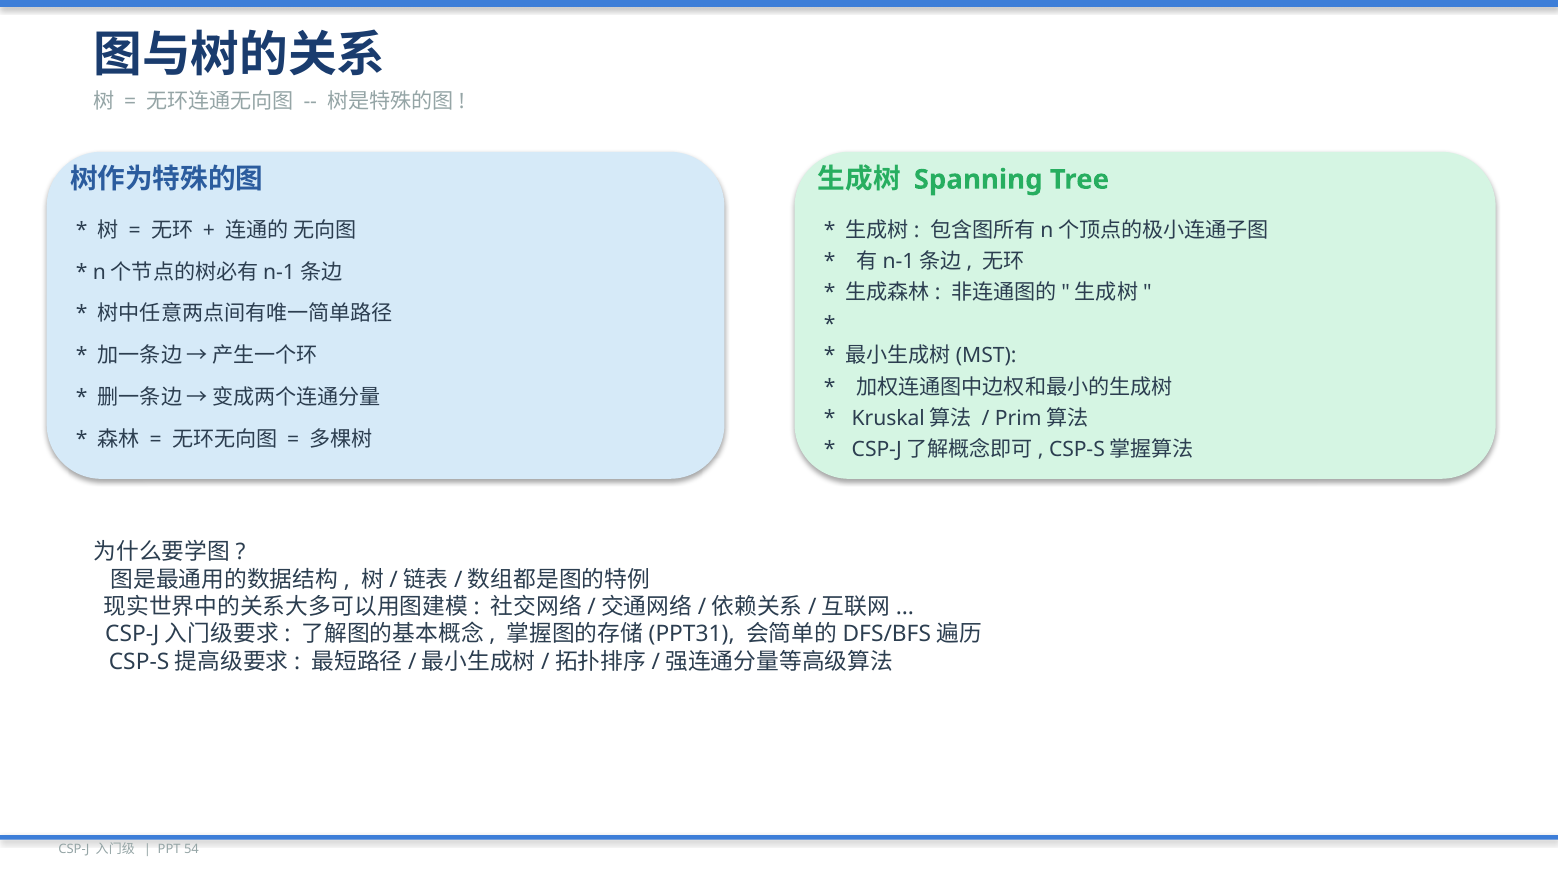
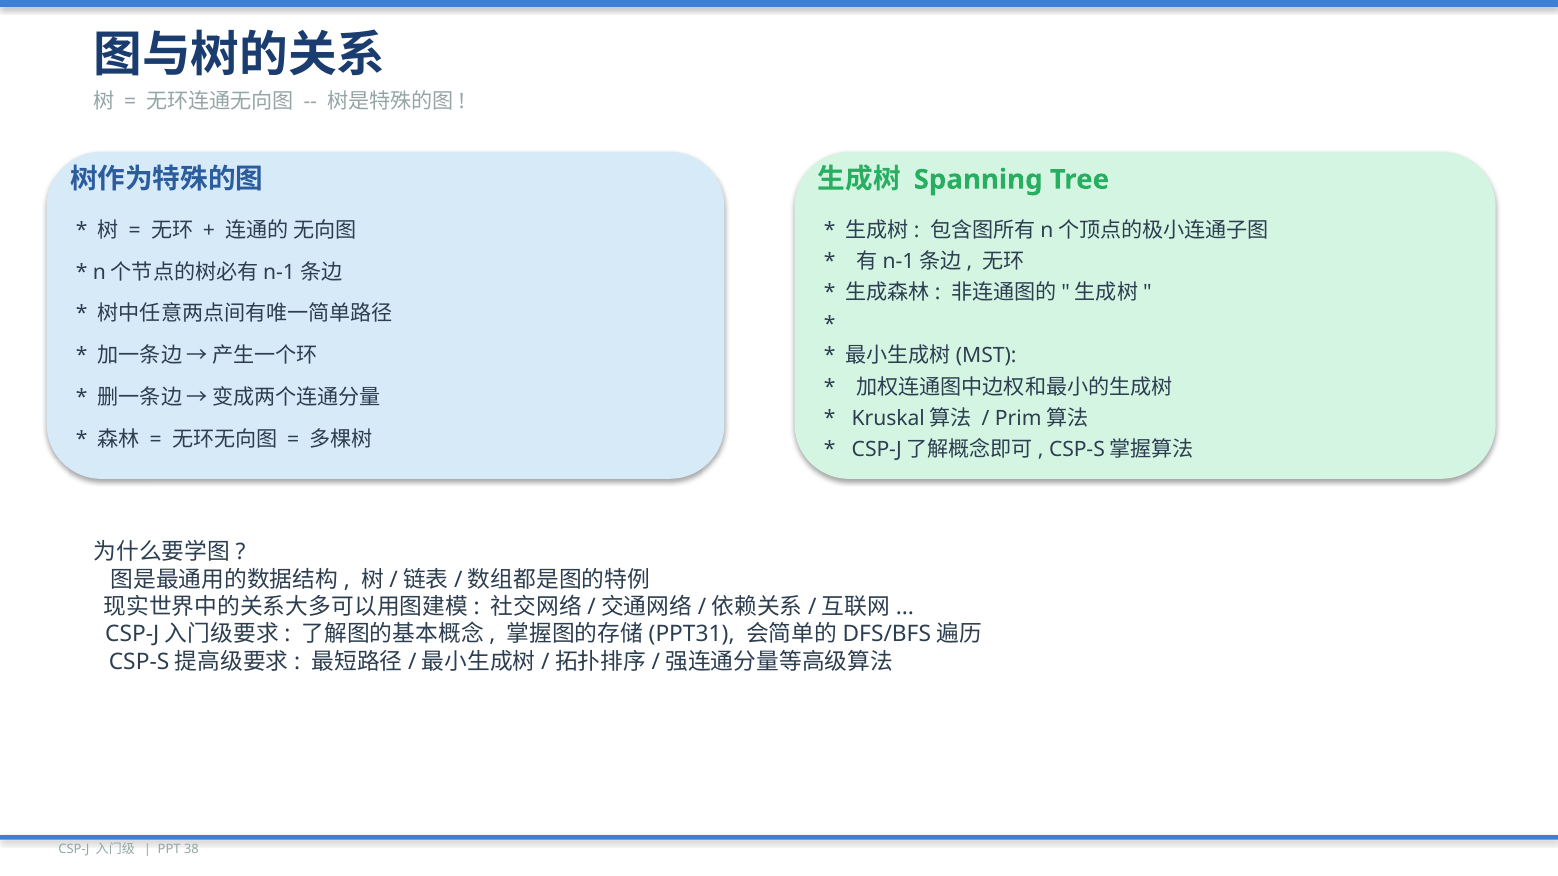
54: 54 -> 38 (191, 850)
